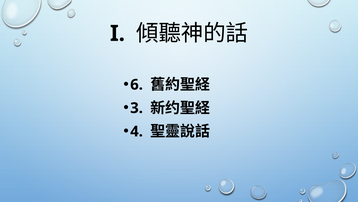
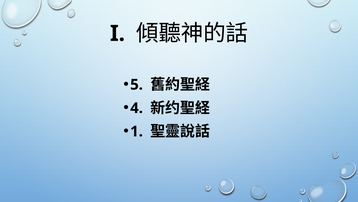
6: 6 -> 5 (137, 84)
3: 3 -> 4 (137, 108)
4: 4 -> 1 (137, 131)
